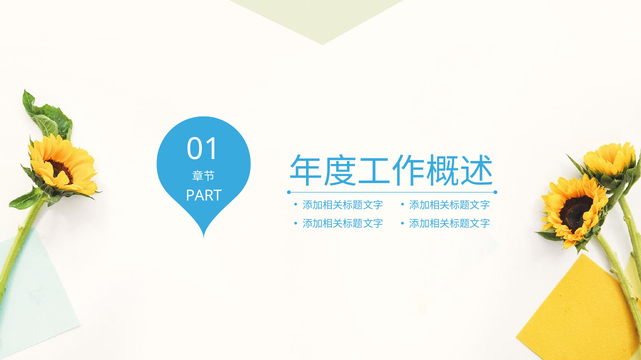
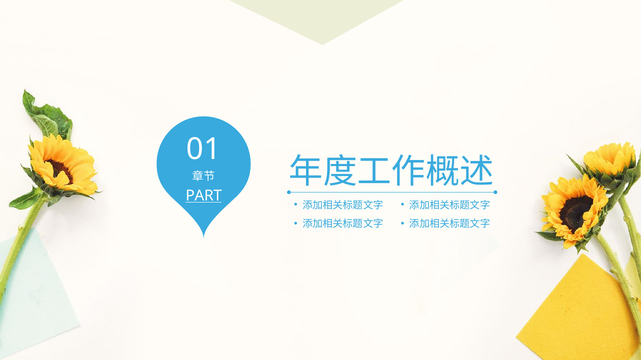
PART underline: none -> present (204, 196)
